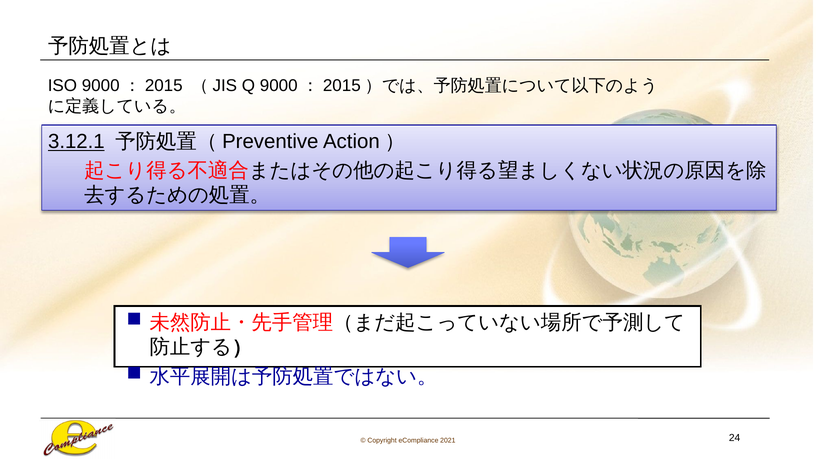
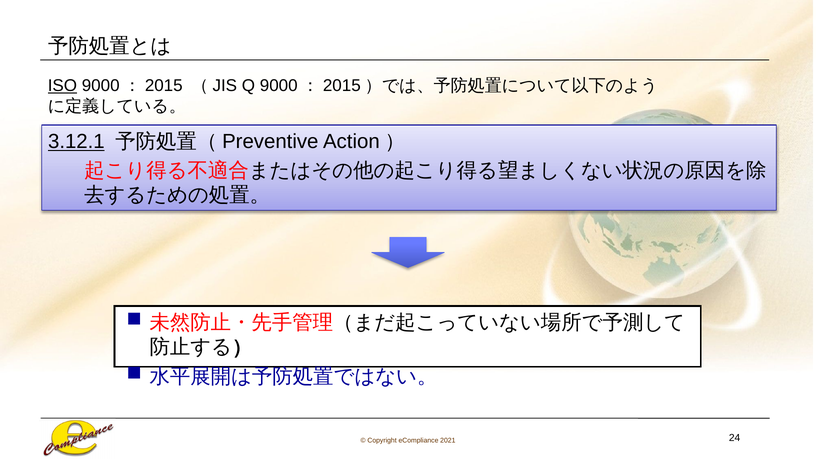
ISO underline: none -> present (62, 86)
